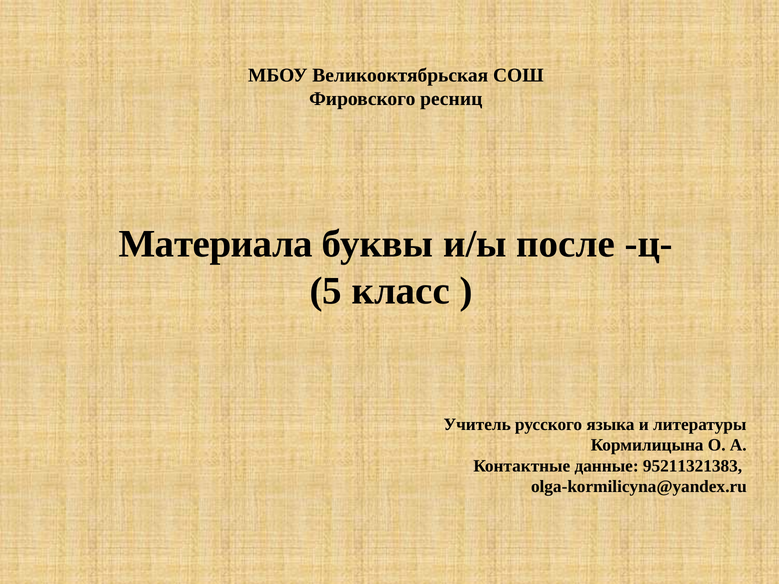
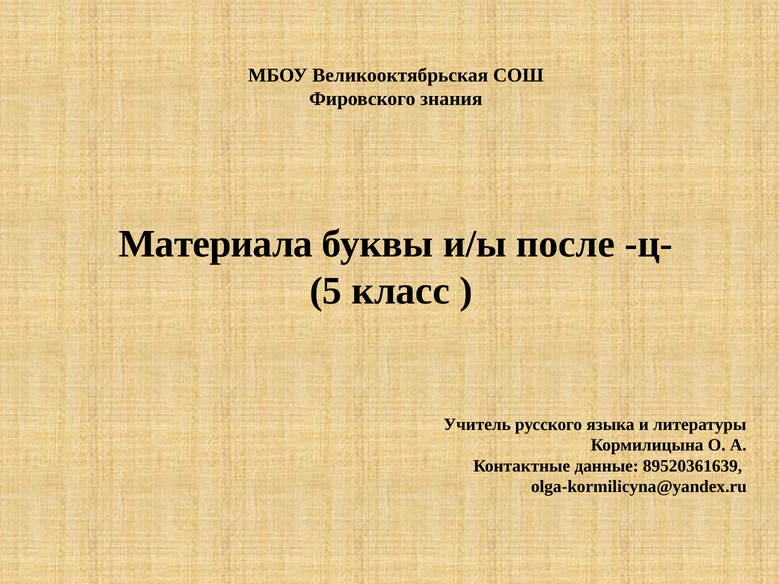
ресниц: ресниц -> знания (451, 99)
95211321383: 95211321383 -> 89520361639 (692, 466)
